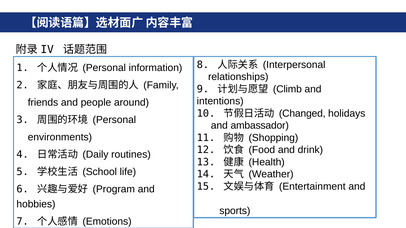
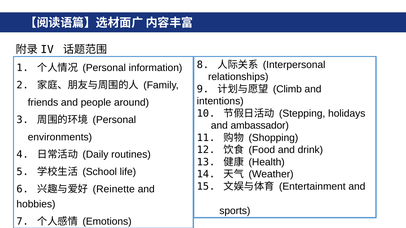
Changed: Changed -> Stepping (302, 114)
Program: Program -> Reinette (114, 189)
